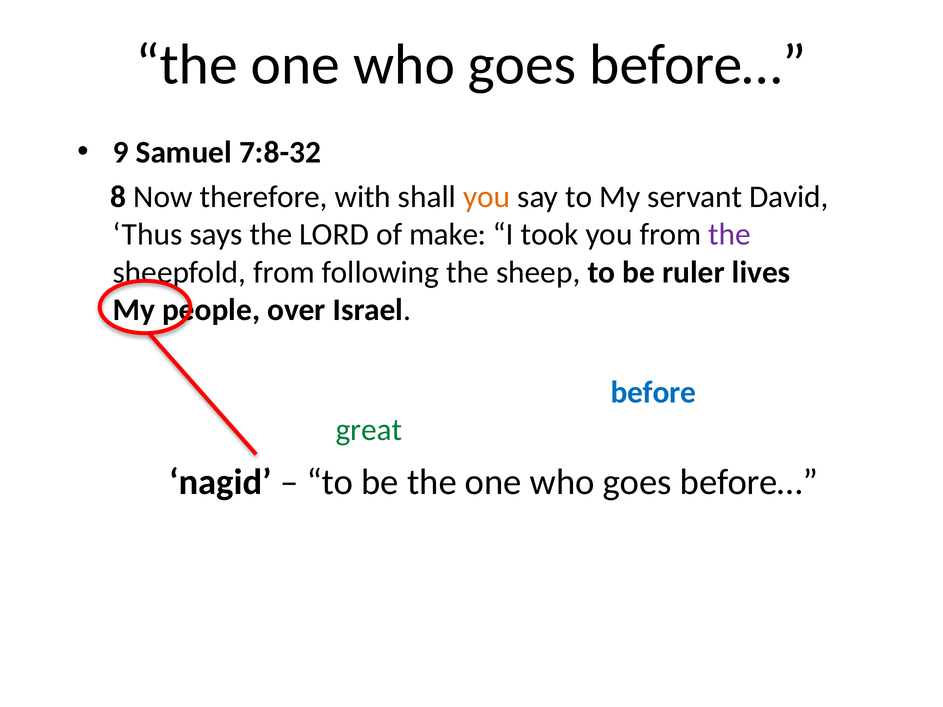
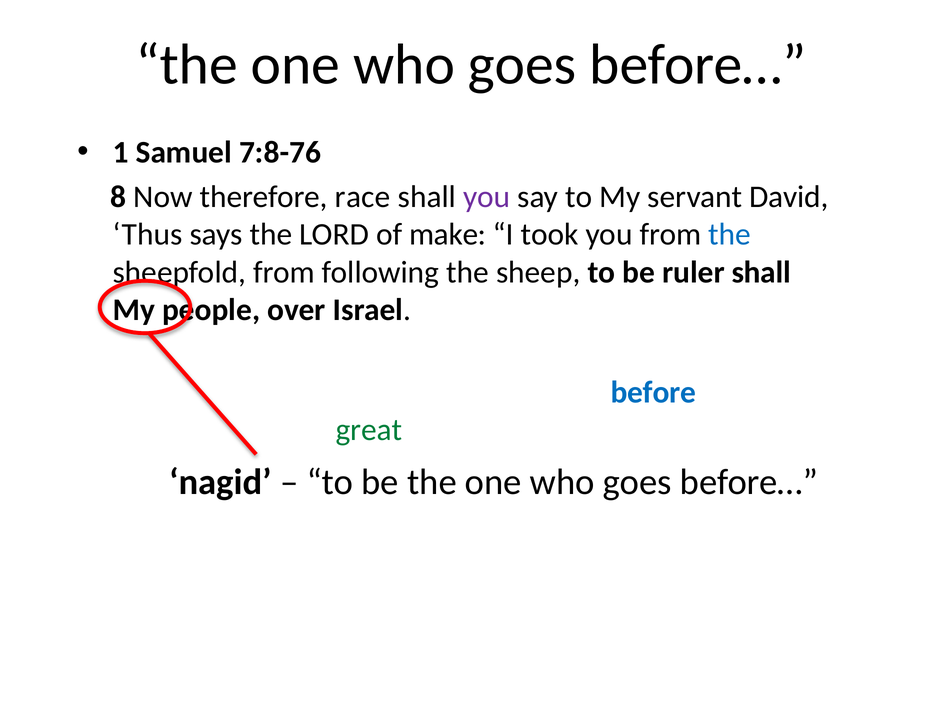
9: 9 -> 1 (121, 152)
7:8-32: 7:8-32 -> 7:8-76 (280, 152)
therefore with: with -> race (363, 197)
you colour: orange -> purple (487, 197)
the colour: purple -> blue (730, 235)
ruler lives: lives -> shall (761, 272)
